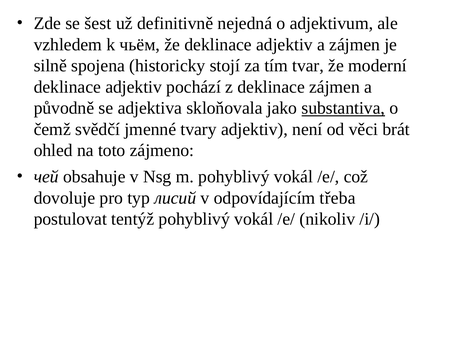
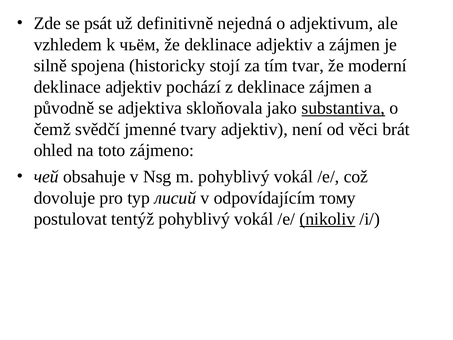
šest: šest -> psát (98, 23)
třeba: třeba -> тому (338, 198)
nikoliv underline: none -> present (327, 219)
